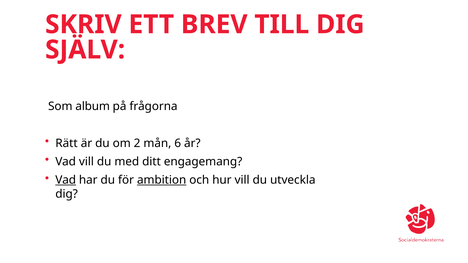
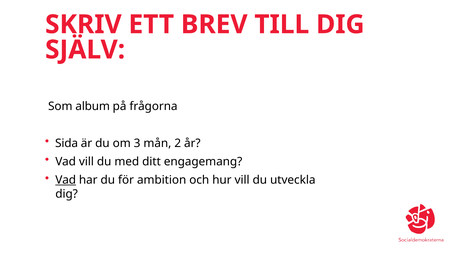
Rätt: Rätt -> Sida (67, 143)
2: 2 -> 3 (137, 143)
6: 6 -> 2 (178, 143)
ambition underline: present -> none (162, 180)
